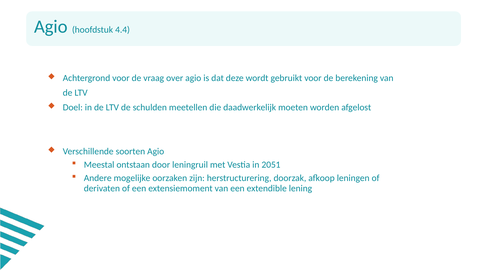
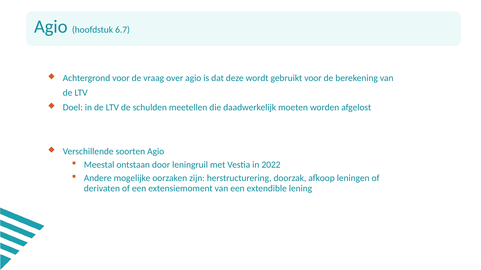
4.4: 4.4 -> 6.7 (123, 30)
2051: 2051 -> 2022 (271, 165)
